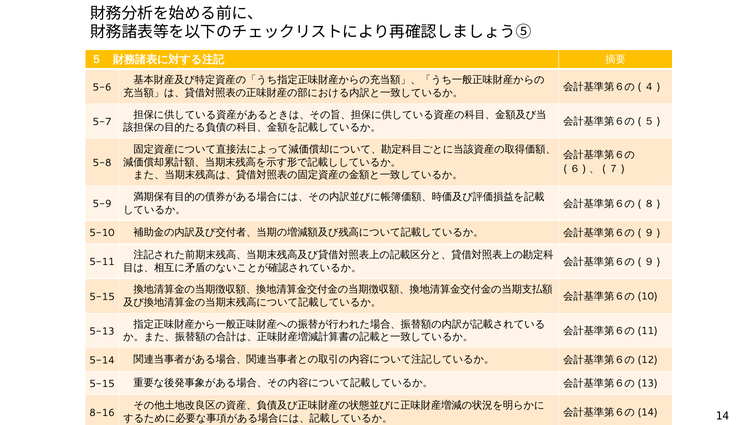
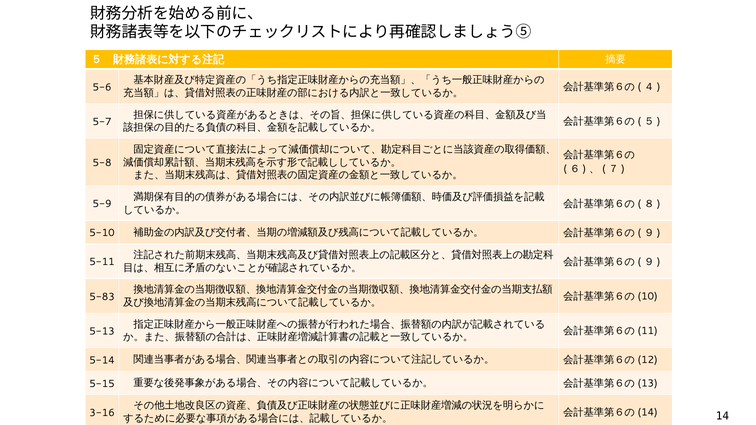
5-15: 5-15 -> 5-83 (102, 297)
8-16: 8-16 -> 3-16 (102, 413)
